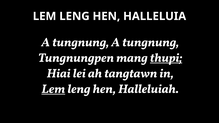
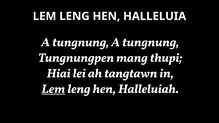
thupi underline: present -> none (166, 58)
